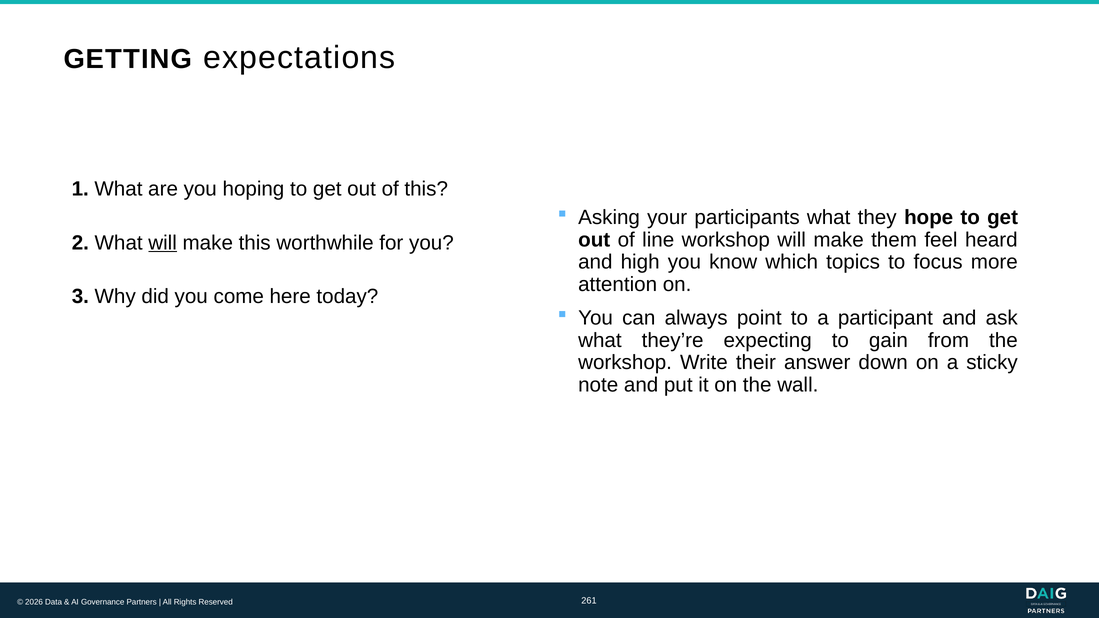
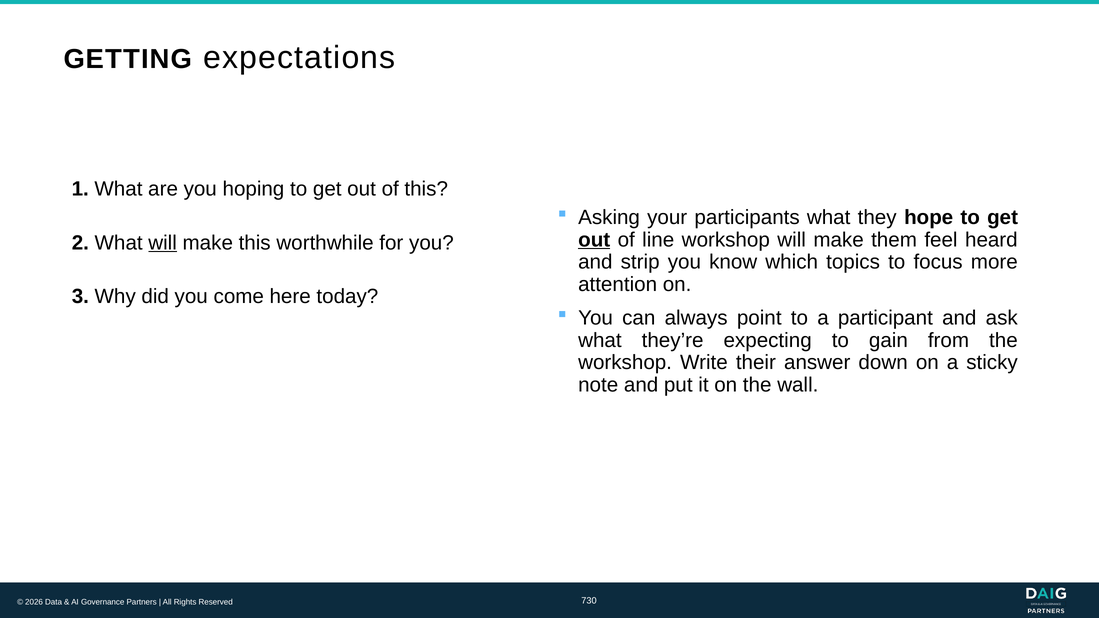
out underline: none -> present (594, 240)
high: high -> strip (640, 262)
261: 261 -> 730 (589, 601)
